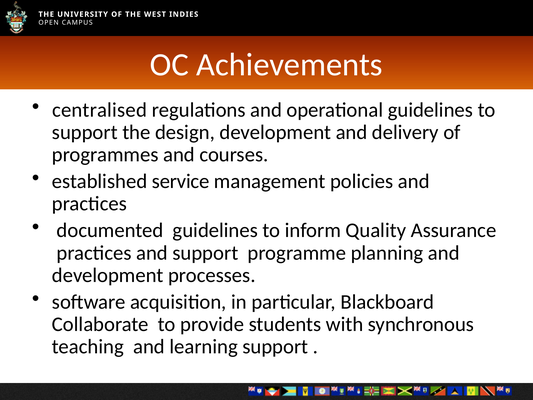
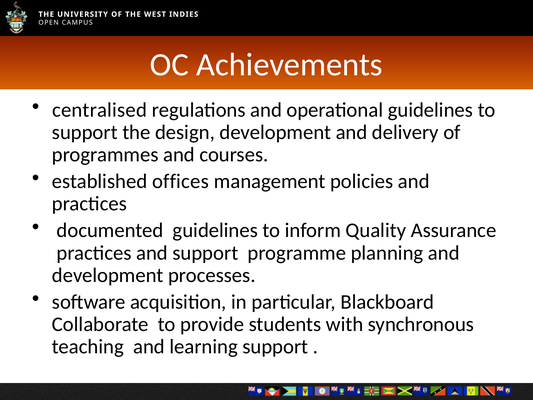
service: service -> offices (180, 181)
